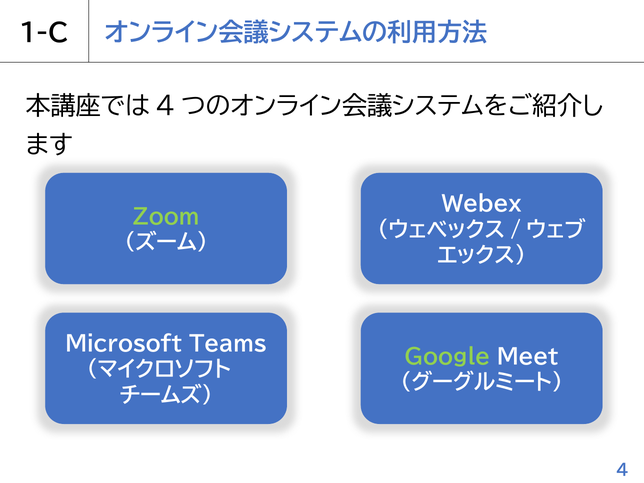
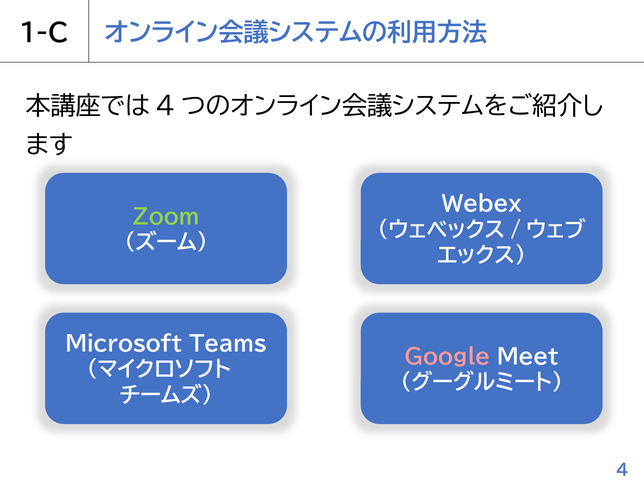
Google colour: light green -> pink (447, 357)
